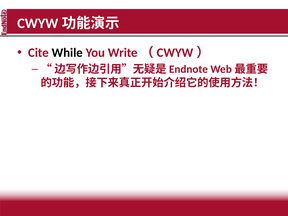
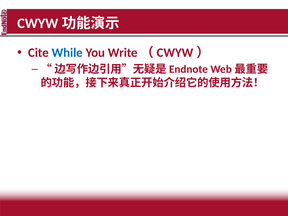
While colour: black -> blue (67, 53)
